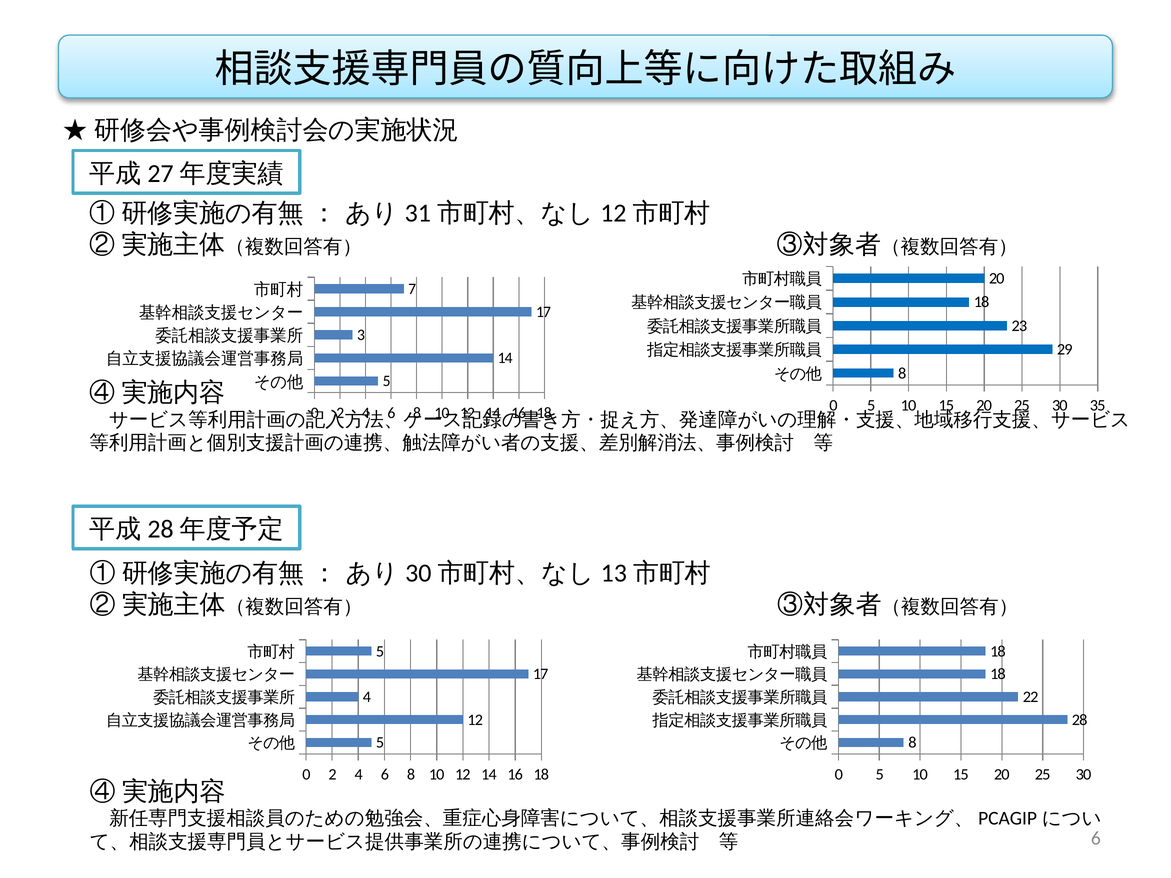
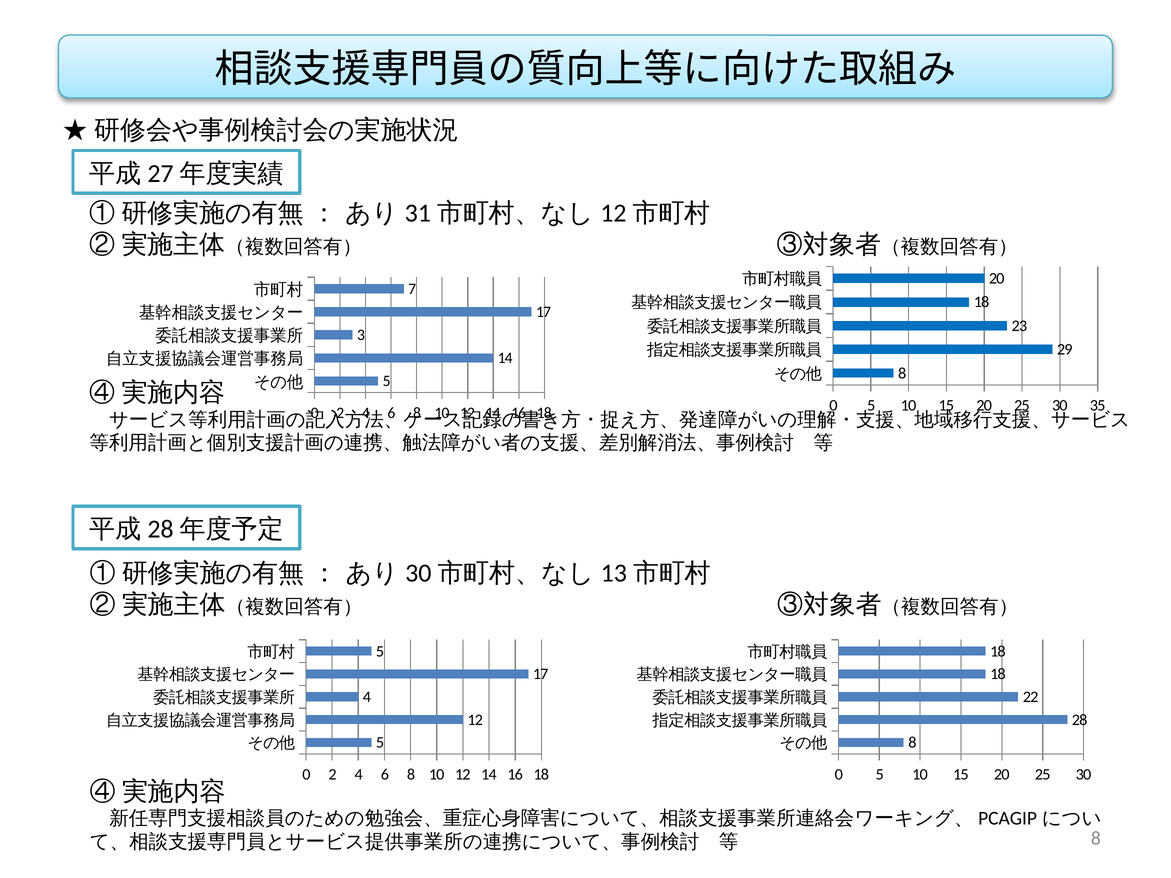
6: 6 -> 8 (1096, 839)
